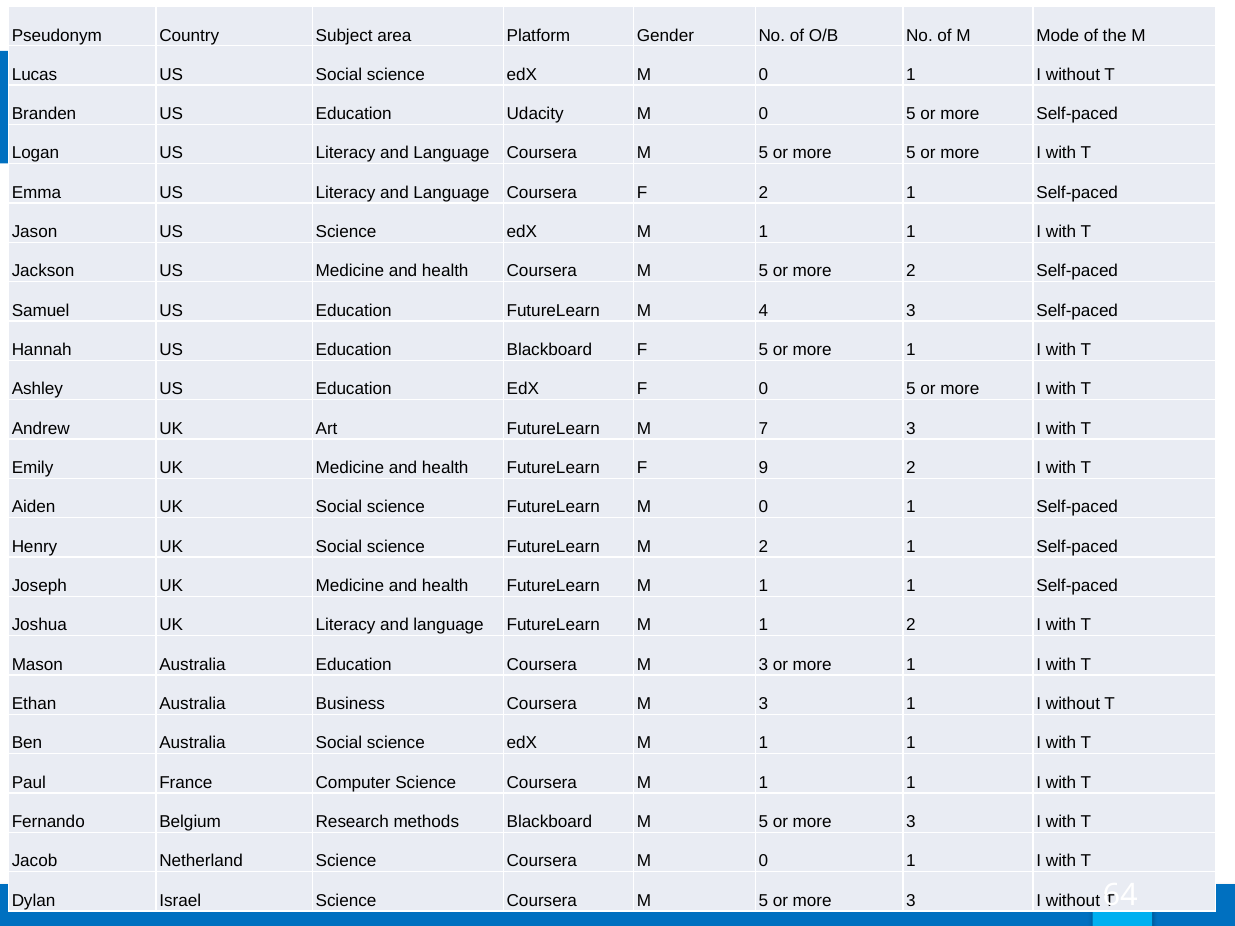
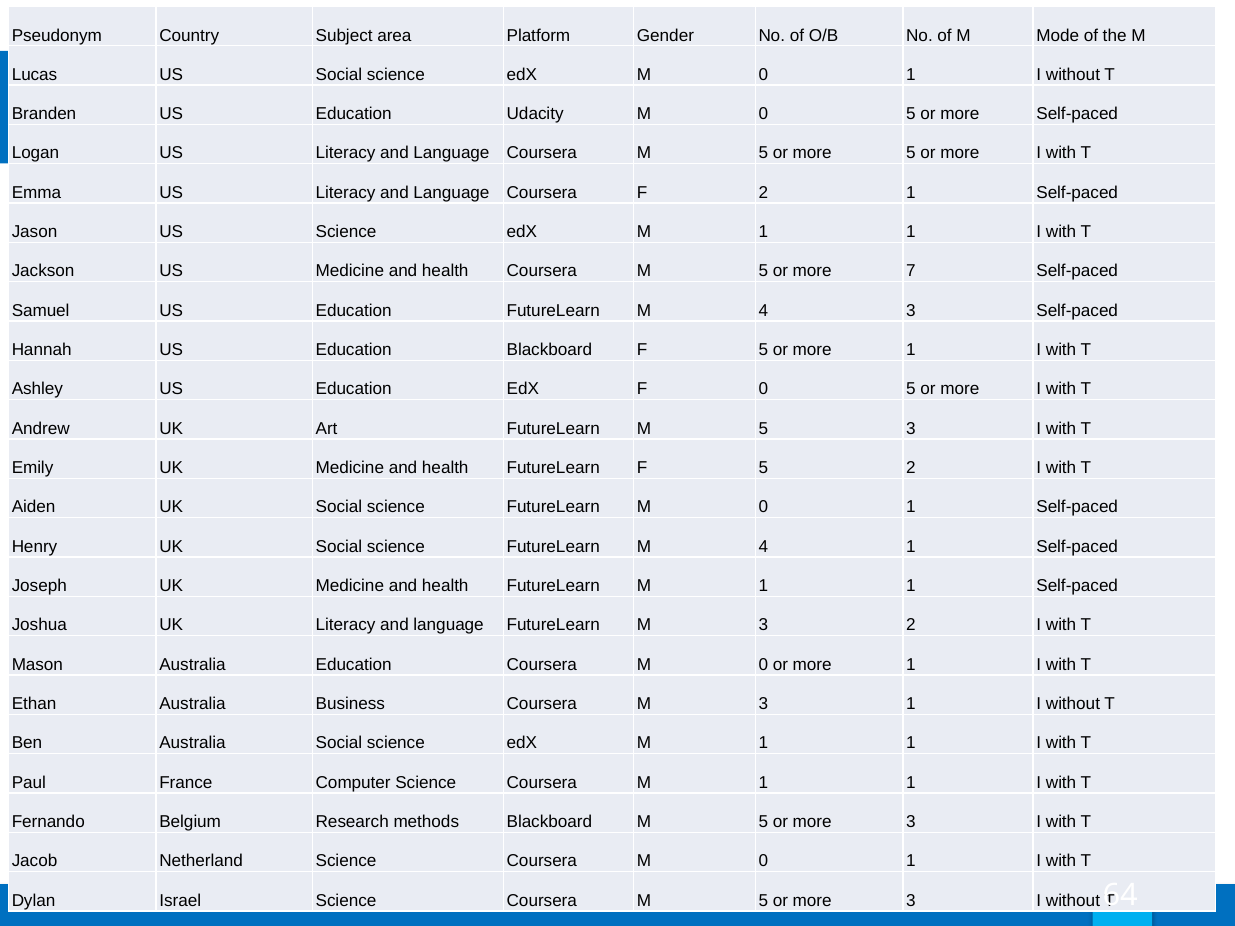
more 2: 2 -> 7 (911, 271)
FutureLearn M 7: 7 -> 5 (763, 429)
FutureLearn F 9: 9 -> 5 (763, 468)
science FutureLearn M 2: 2 -> 4 (763, 547)
language FutureLearn M 1: 1 -> 3 (763, 625)
Education Coursera M 3: 3 -> 0 (763, 665)
